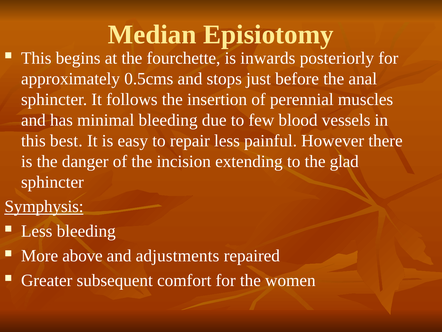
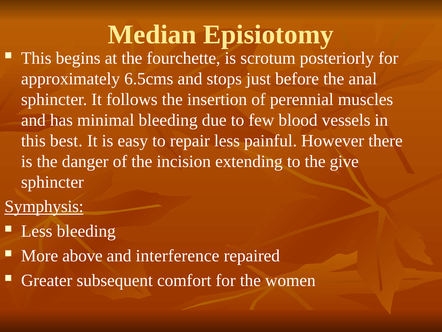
inwards: inwards -> scrotum (268, 58)
0.5cms: 0.5cms -> 6.5cms (149, 79)
glad: glad -> give (344, 161)
adjustments: adjustments -> interference (178, 255)
